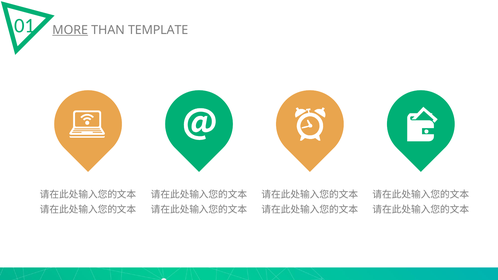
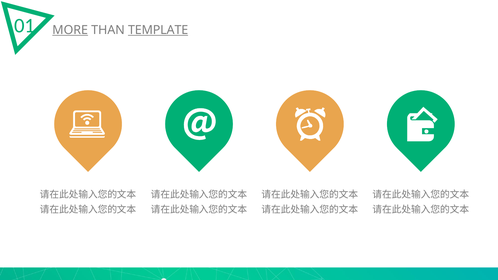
TEMPLATE underline: none -> present (158, 30)
